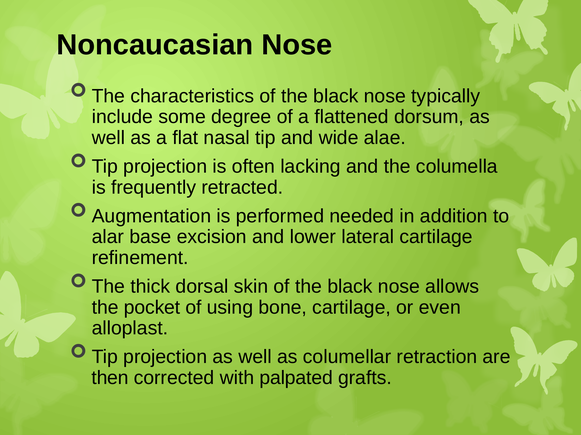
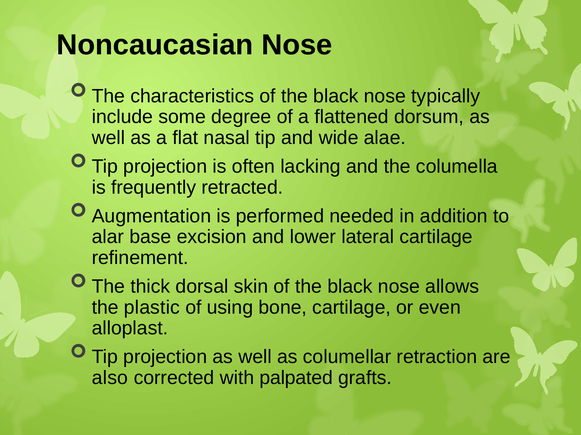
pocket: pocket -> plastic (152, 308)
then: then -> also (110, 378)
